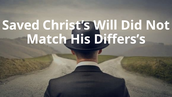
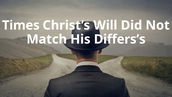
Saved: Saved -> Times (21, 25)
